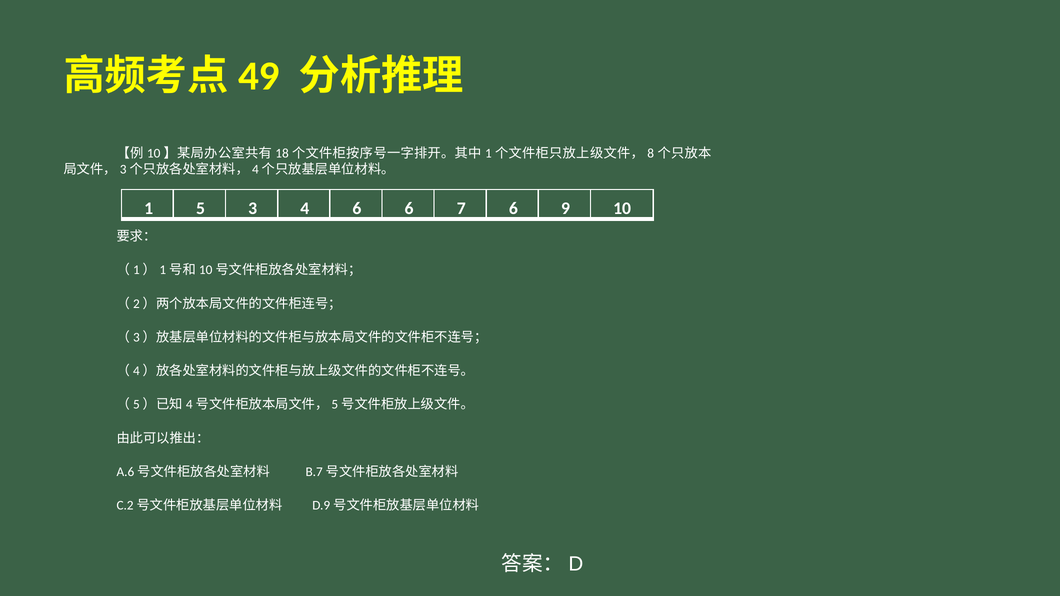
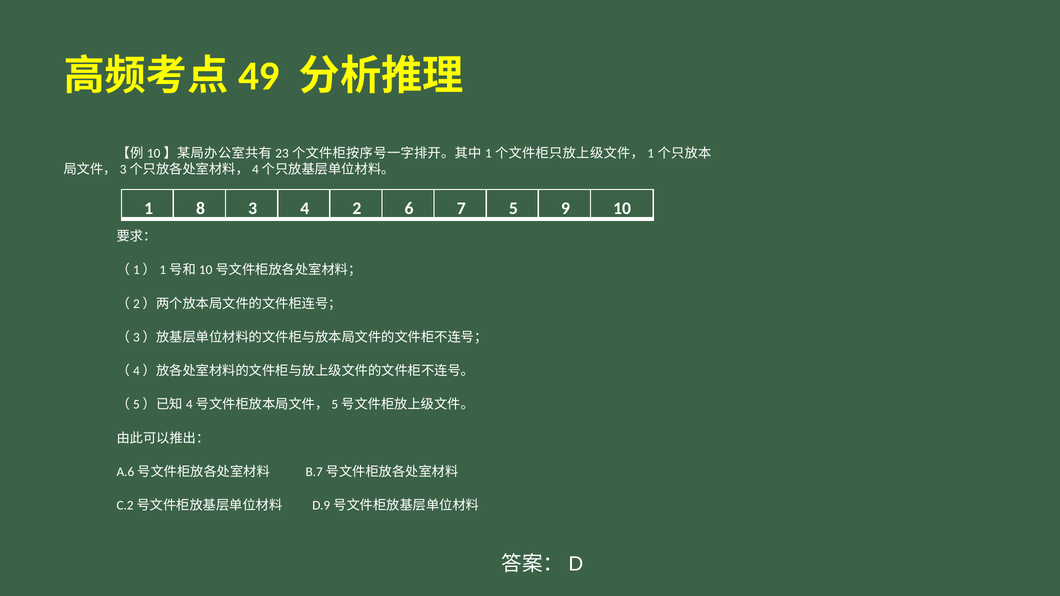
18: 18 -> 23 (282, 153)
8: 8 -> 1 (651, 153)
5: 5 -> 8 (200, 208)
4 6: 6 -> 2 (357, 208)
7 6: 6 -> 5 (513, 208)
